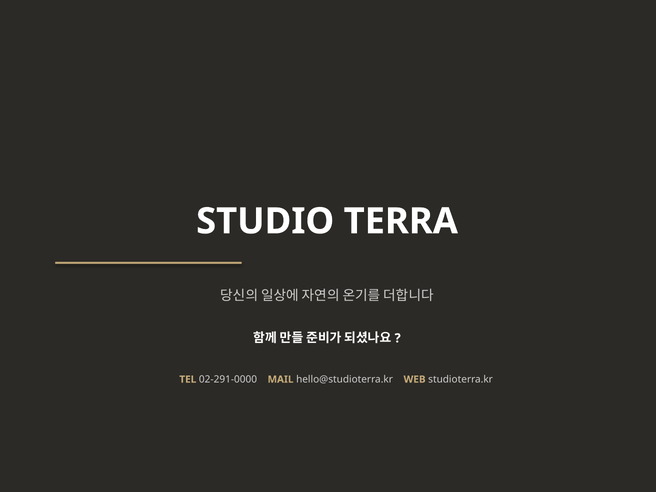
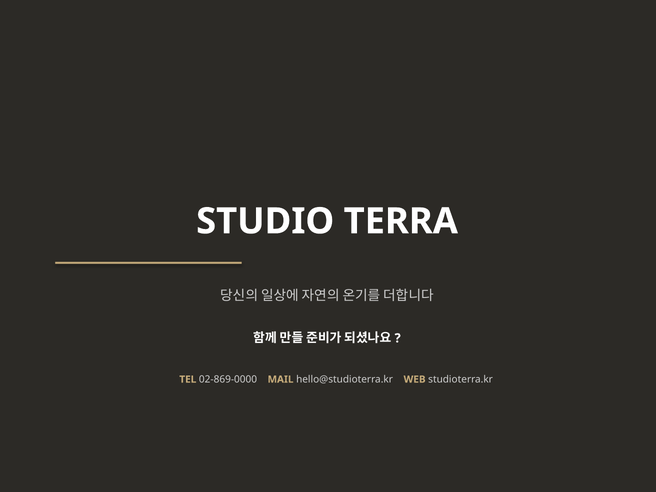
02-291-0000: 02-291-0000 -> 02-869-0000 (228, 379)
